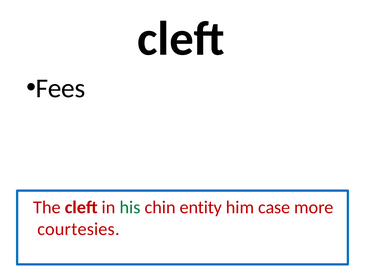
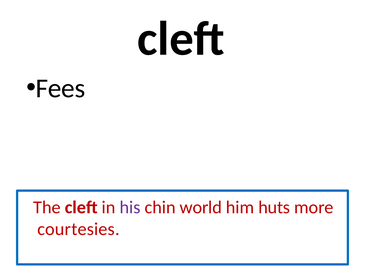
his colour: green -> purple (130, 208)
entity: entity -> world (201, 208)
case: case -> huts (274, 208)
